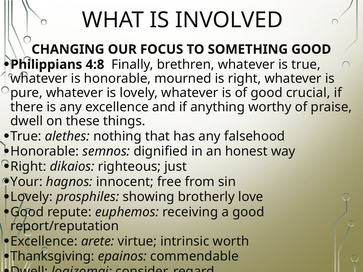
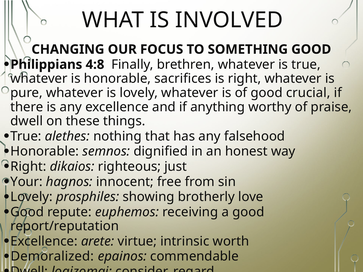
mourned: mourned -> sacrifices (183, 79)
Thanksgiving: Thanksgiving -> Demoralized (52, 257)
